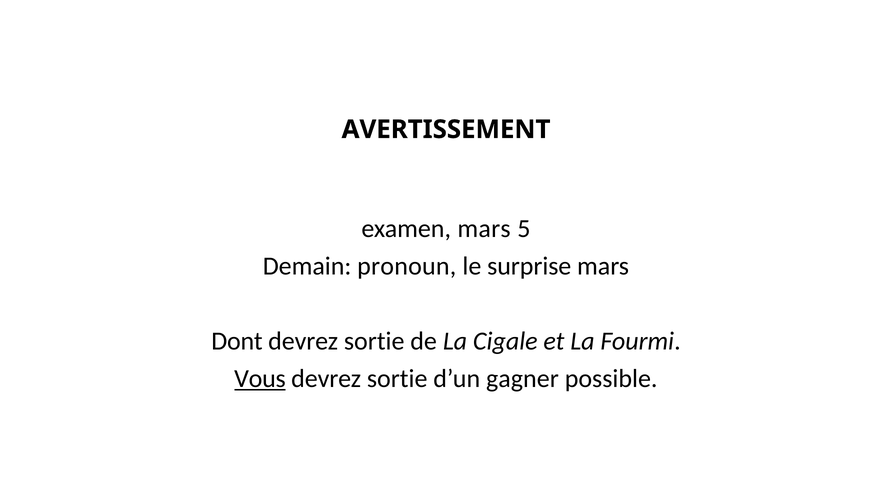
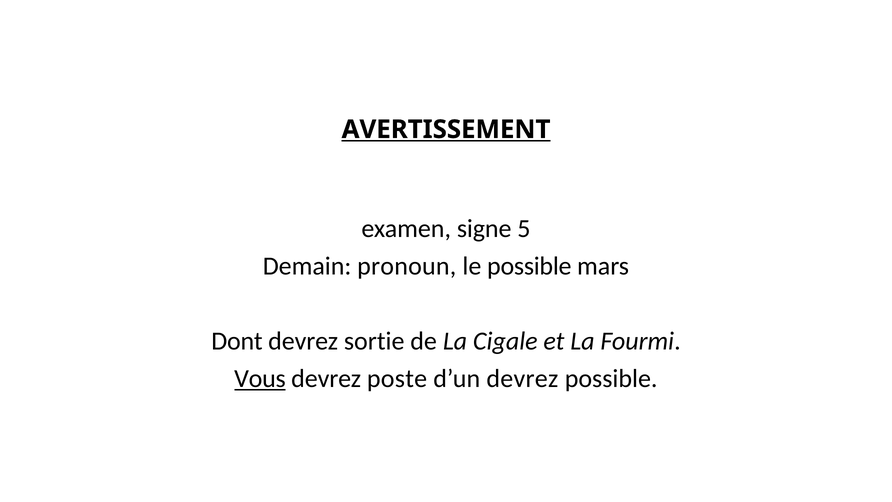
AVERTISSEMENT underline: none -> present (446, 129)
examen mars: mars -> signe (484, 229)
le surprise: surprise -> possible (529, 266)
sortie: sortie -> poste (397, 378)
d’un gagner: gagner -> devrez (522, 378)
